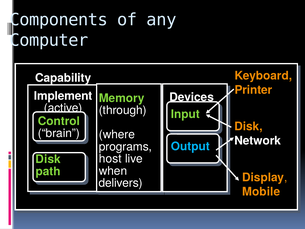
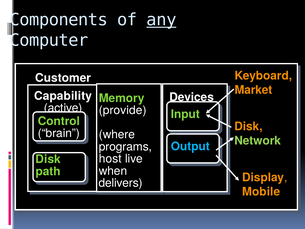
any underline: none -> present (161, 20)
Capability: Capability -> Customer (63, 78)
Printer: Printer -> Market (253, 90)
Implement: Implement -> Capability (63, 96)
through: through -> provide (123, 110)
Network colour: white -> light green (258, 141)
